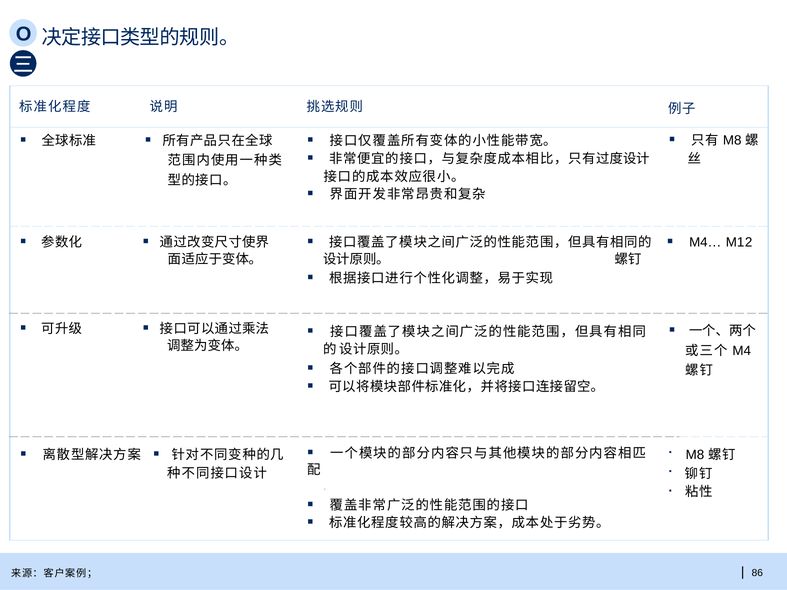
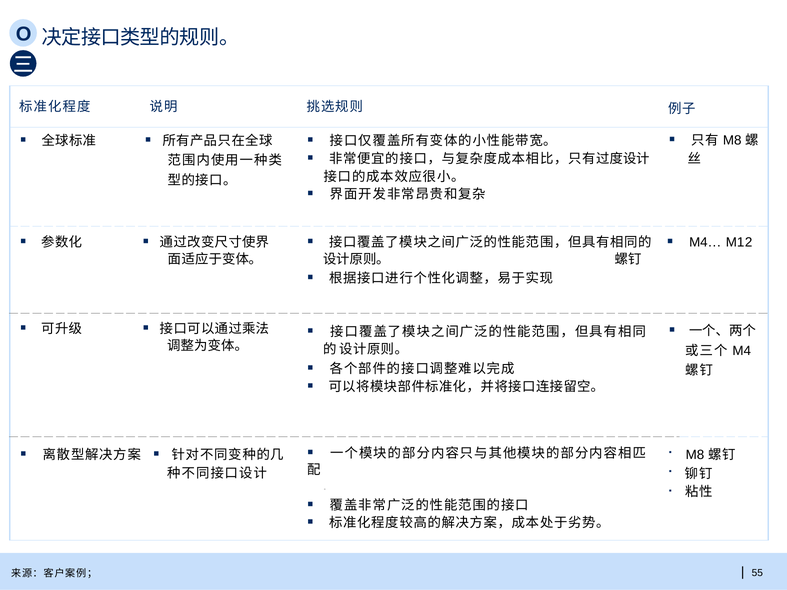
86: 86 -> 55 (757, 573)
